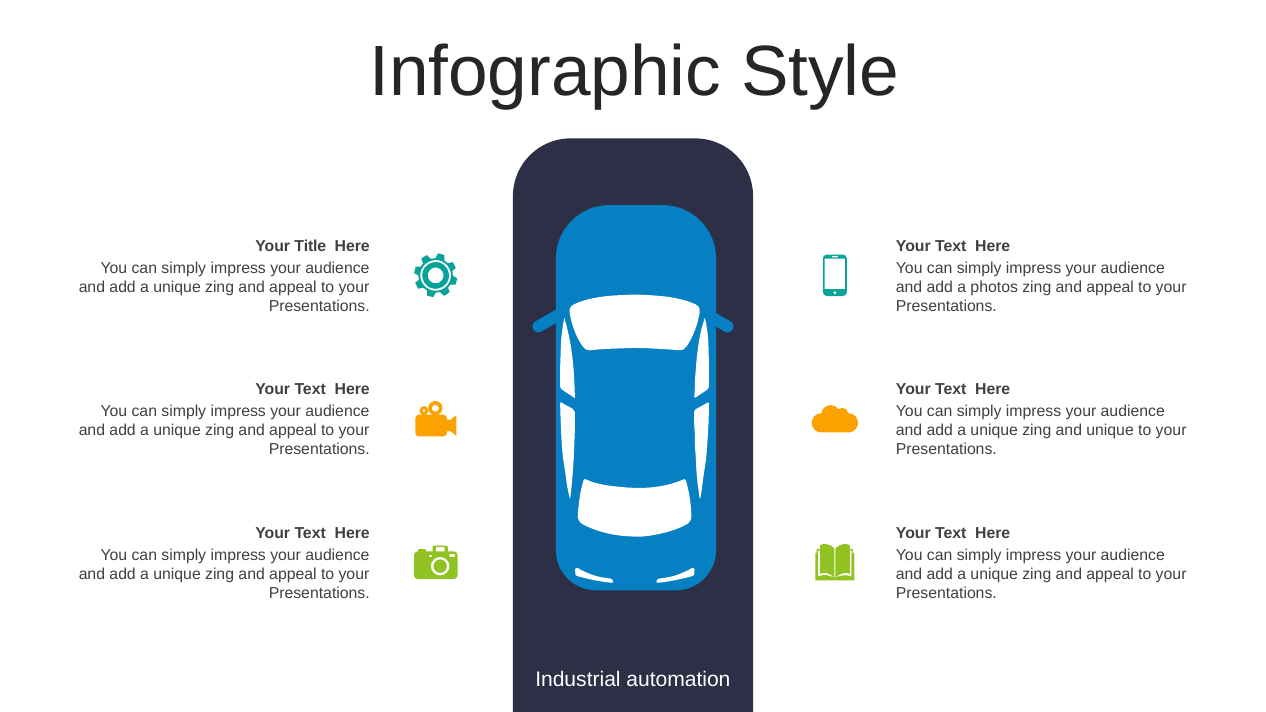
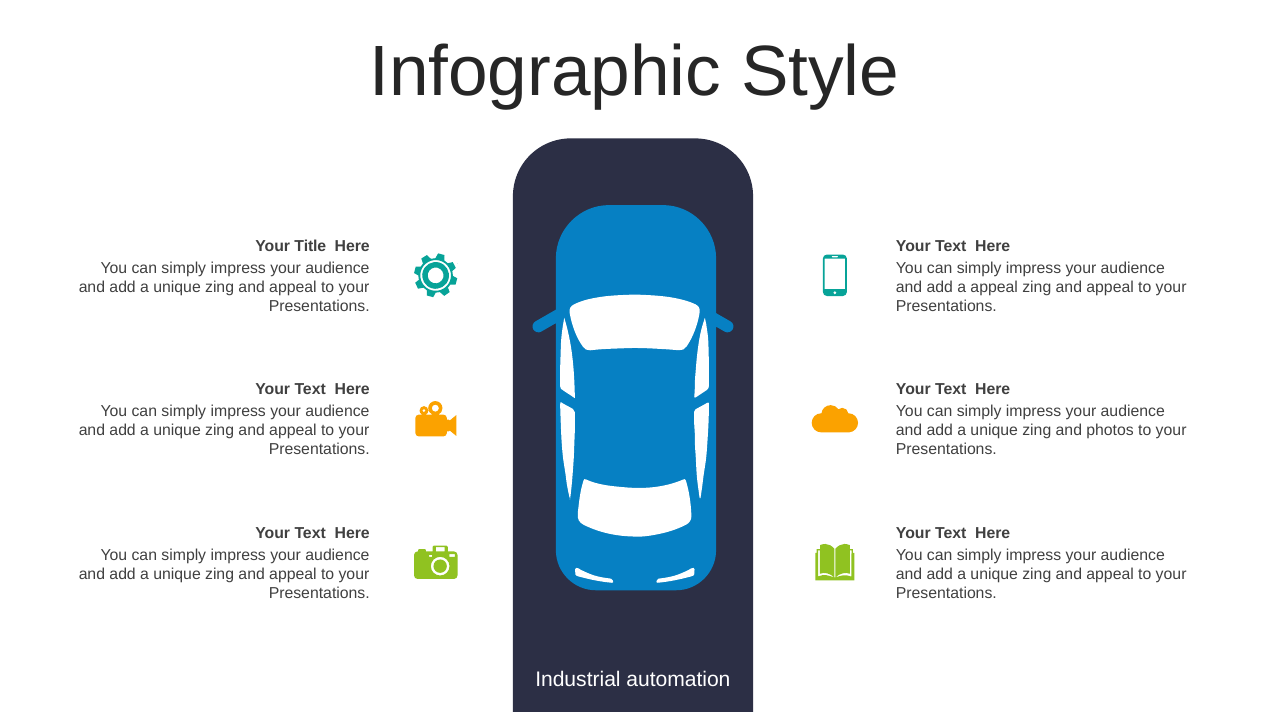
a photos: photos -> appeal (994, 287)
and unique: unique -> photos (1110, 431)
